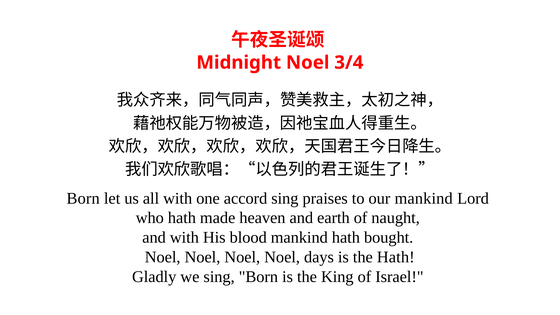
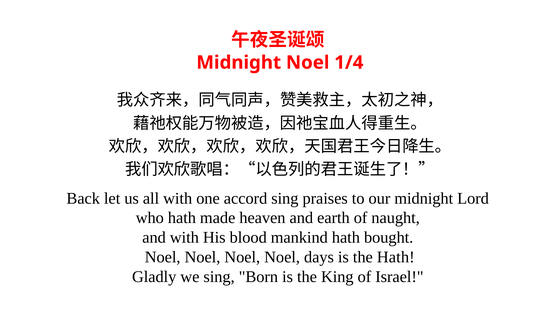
3/4: 3/4 -> 1/4 (349, 63)
Born: Born -> Back (83, 198)
our mankind: mankind -> midnight (424, 198)
